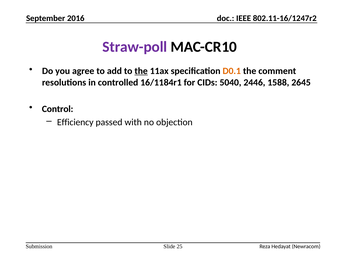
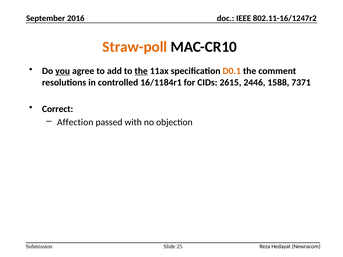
Straw-poll colour: purple -> orange (135, 47)
you underline: none -> present (63, 71)
5040: 5040 -> 2615 (230, 82)
2645: 2645 -> 7371 (301, 82)
Control: Control -> Correct (58, 109)
Efficiency: Efficiency -> Affection (75, 122)
